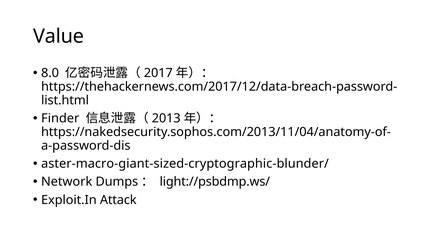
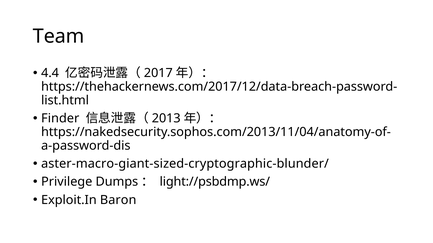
Value: Value -> Team (59, 36)
8.0: 8.0 -> 4.4 (50, 73)
Network: Network -> Privilege (67, 182)
Attack: Attack -> Baron (118, 200)
